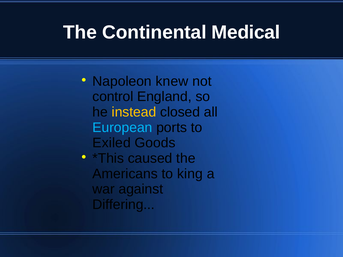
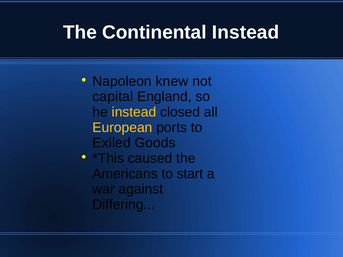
Continental Medical: Medical -> Instead (246, 32)
control: control -> capital (113, 97)
European colour: light blue -> yellow (122, 128)
king: king -> start (190, 174)
